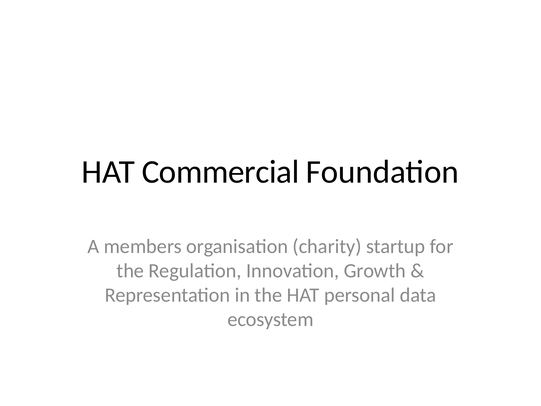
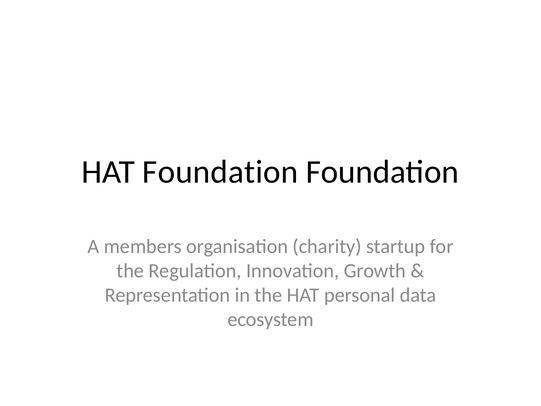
HAT Commercial: Commercial -> Foundation (220, 172)
